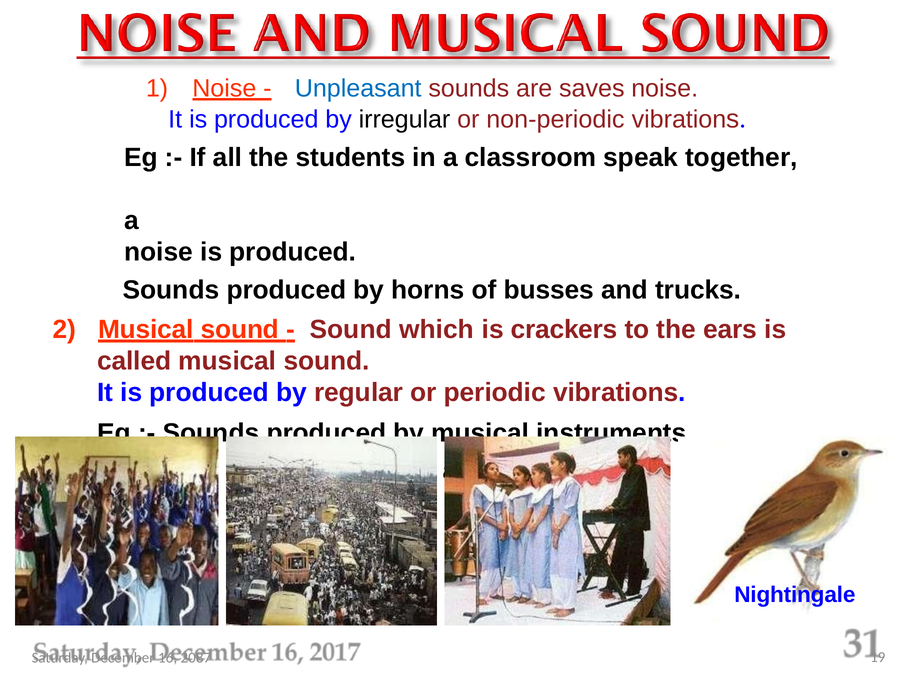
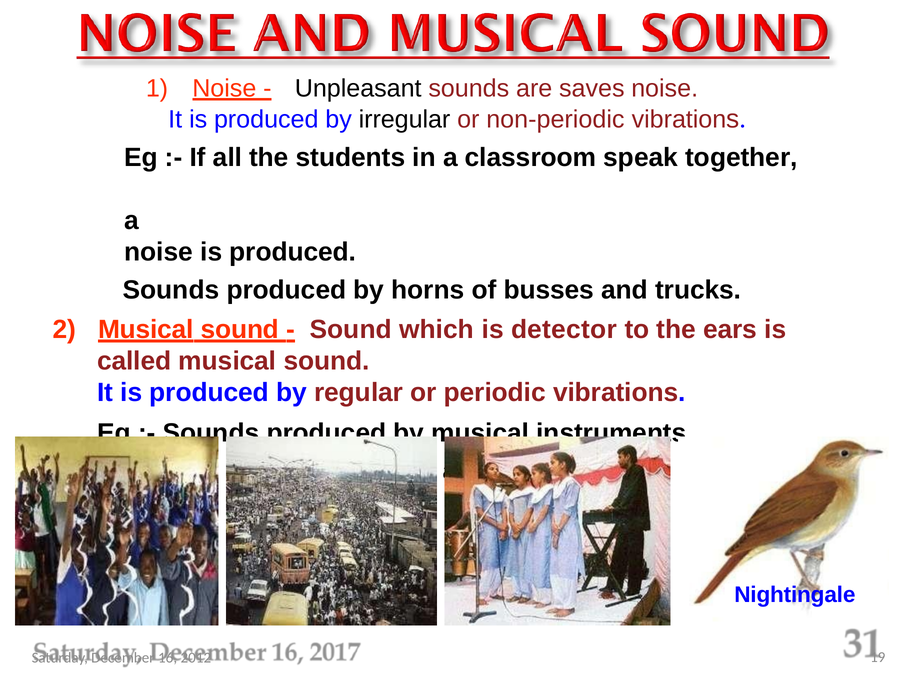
Unpleasant colour: blue -> black (358, 88)
crackers: crackers -> detector (564, 329)
2087: 2087 -> 2012 (196, 658)
